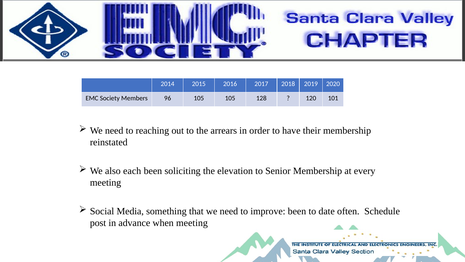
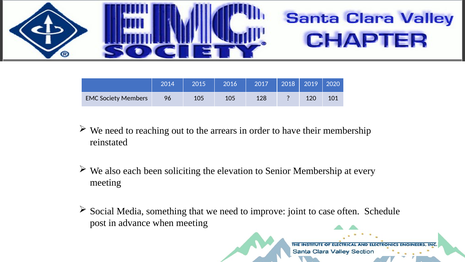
improve been: been -> joint (297, 211)
date: date -> case (327, 211)
